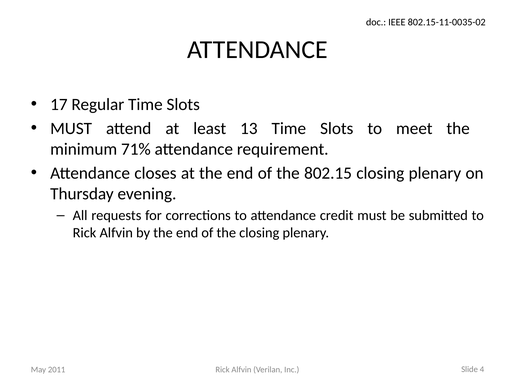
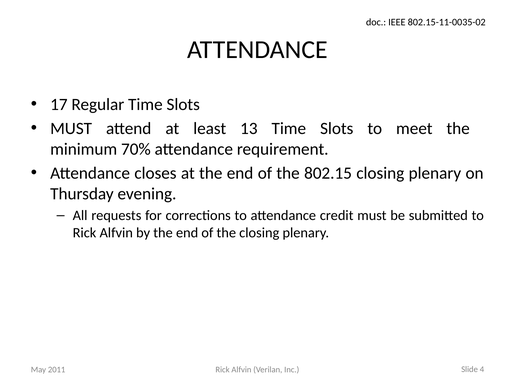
71%: 71% -> 70% (136, 149)
